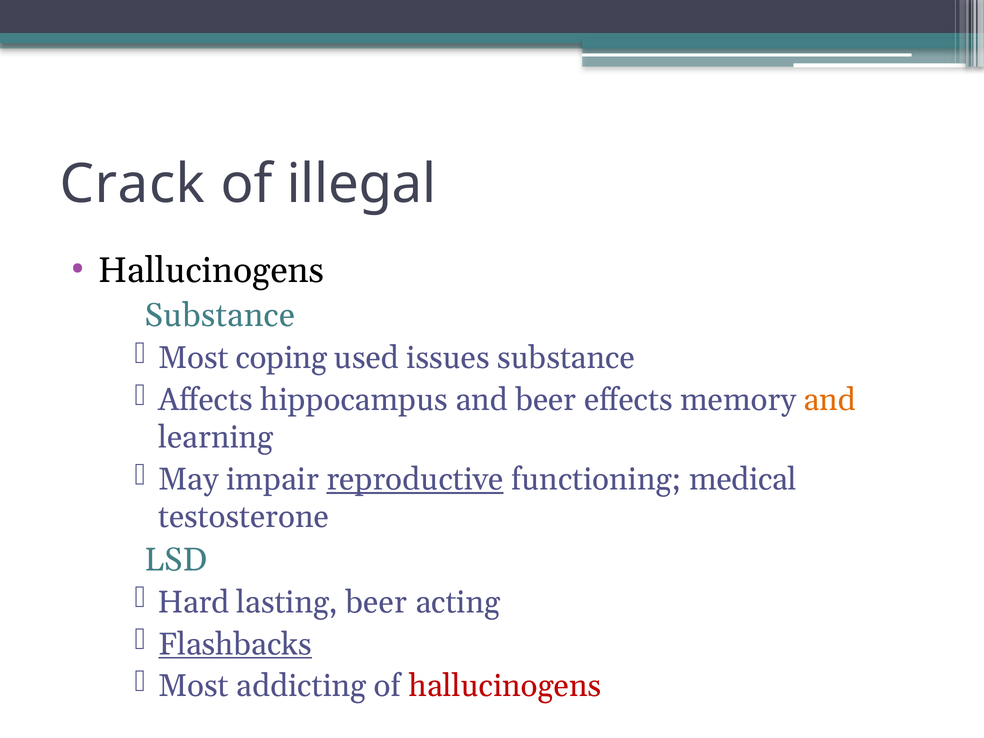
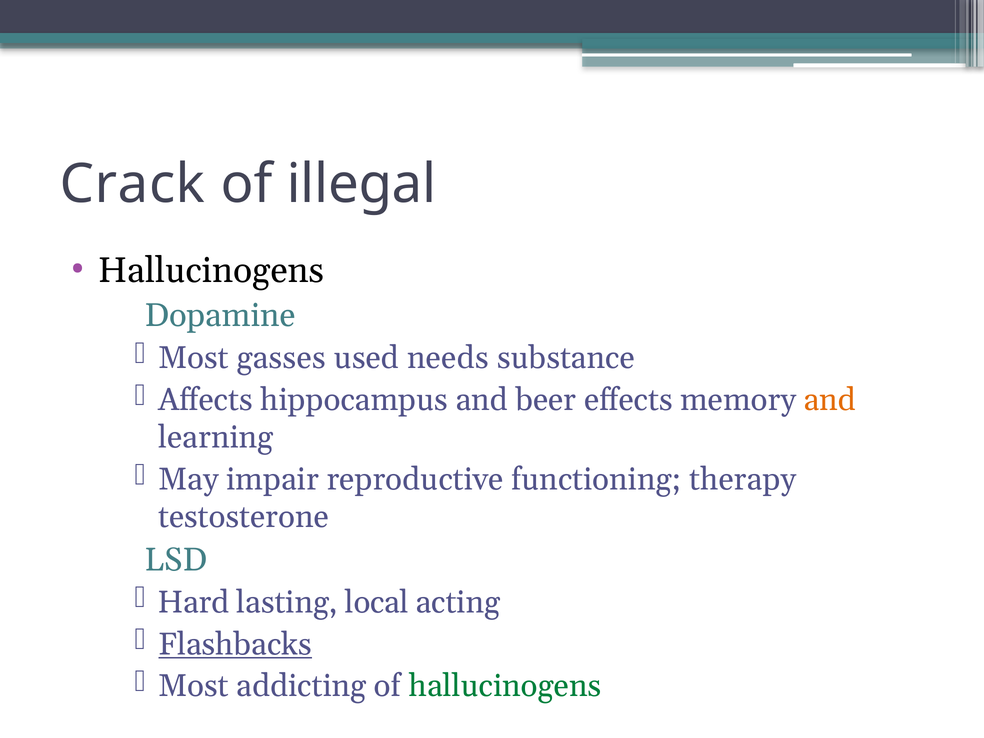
Substance: Substance -> Dopamine (220, 316)
coping: coping -> gasses (281, 358)
issues: issues -> needs (448, 358)
reproductive underline: present -> none (415, 479)
medical: medical -> therapy (743, 479)
lasting beer: beer -> local (377, 602)
hallucinogens colour: red -> green (505, 686)
